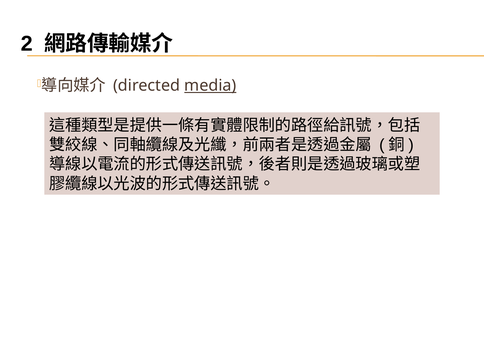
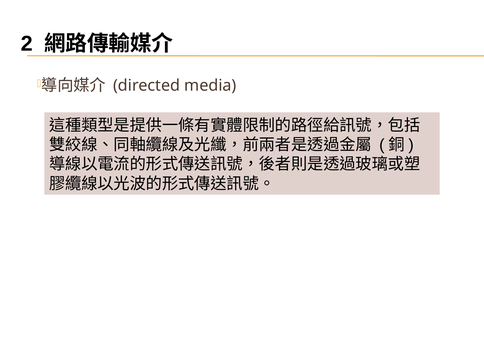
media underline: present -> none (210, 86)
